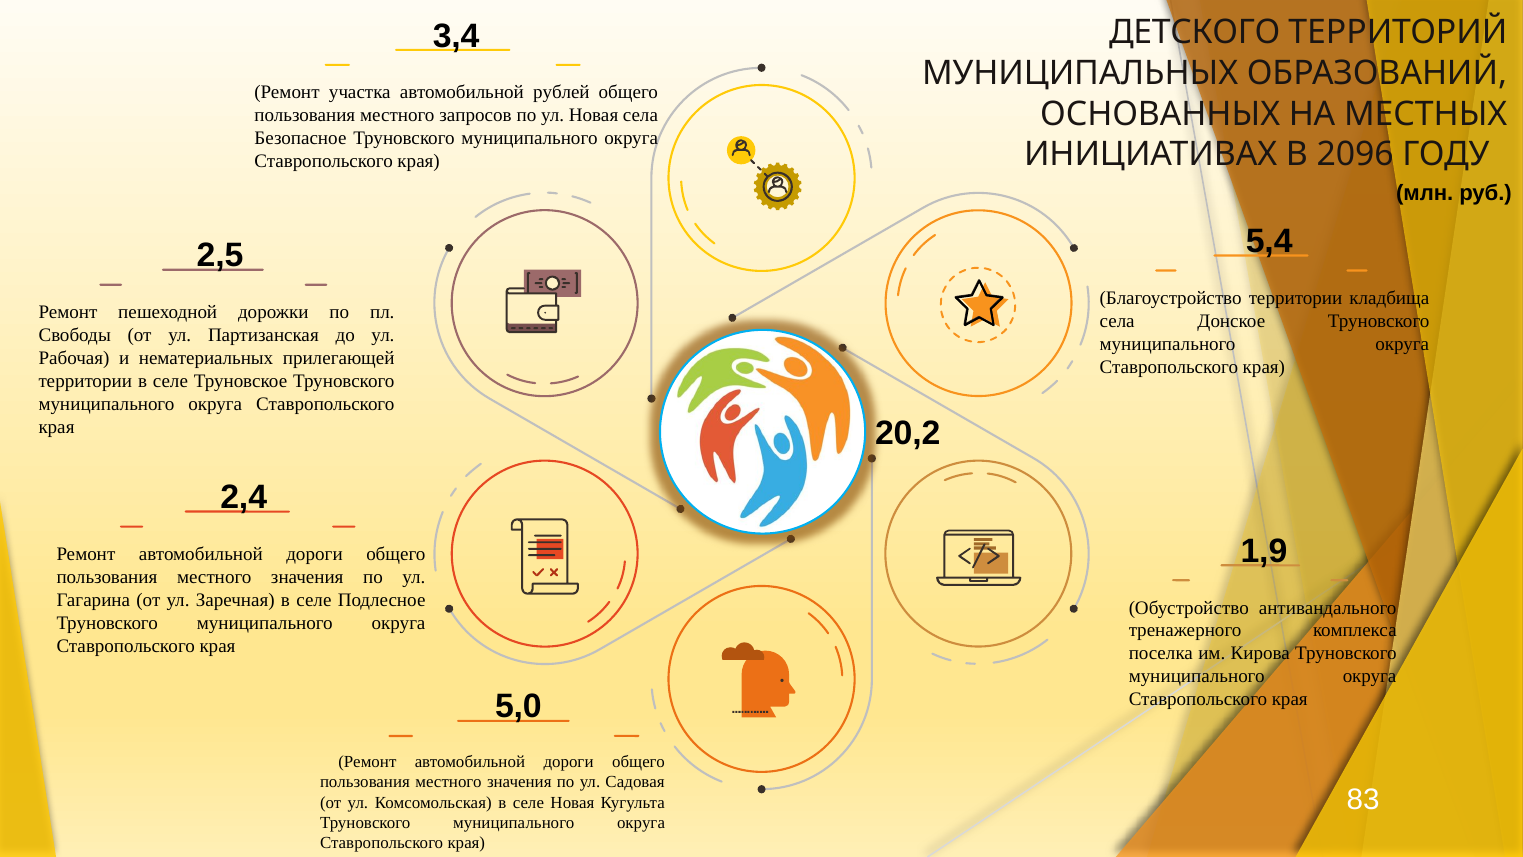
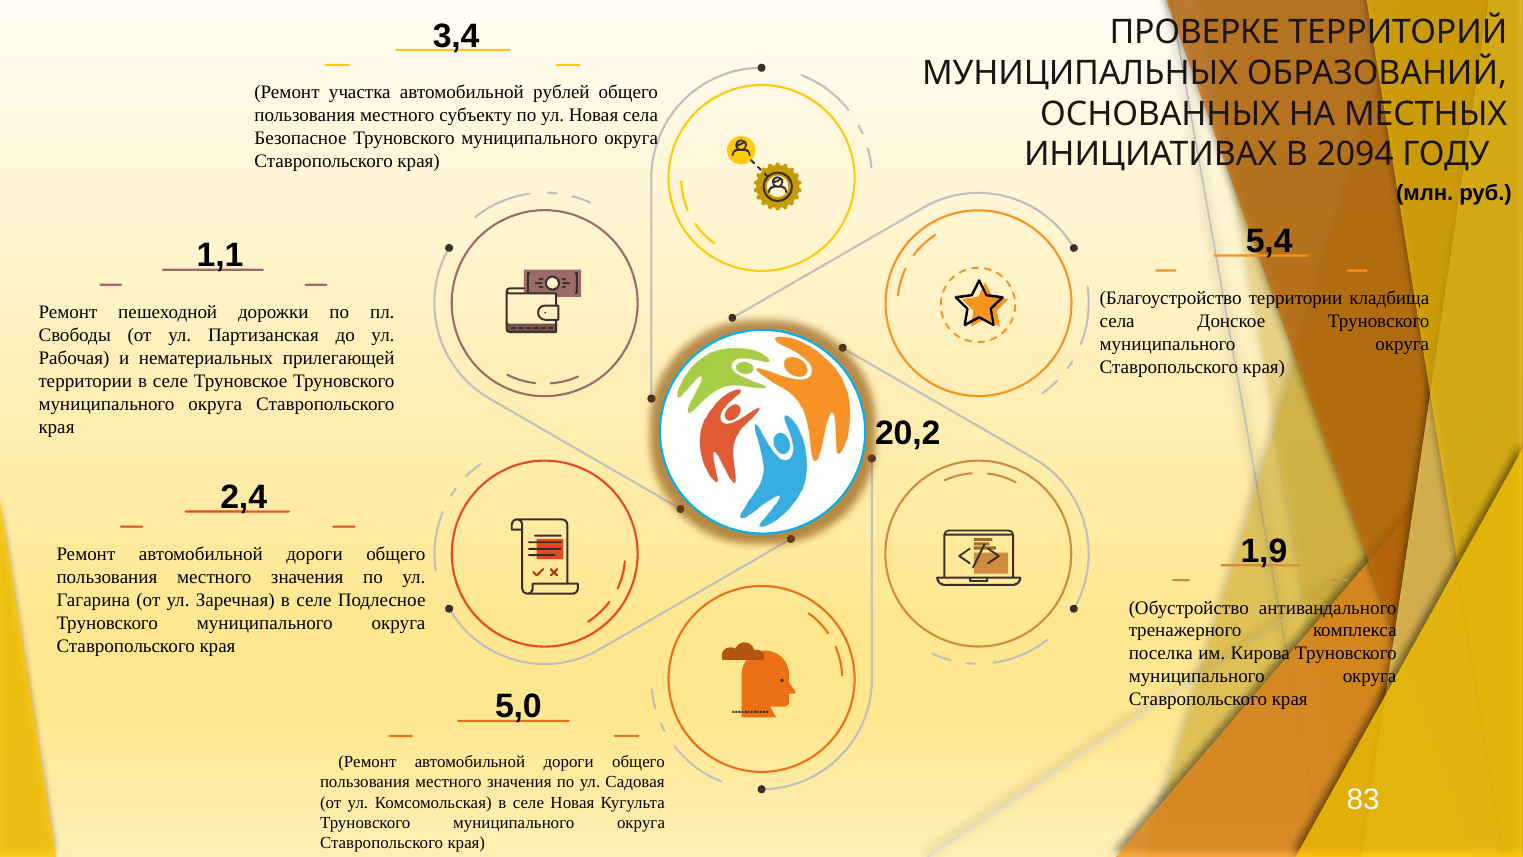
ДЕТСКОГО: ДЕТСКОГО -> ПРОВЕРКЕ (1195, 33)
запросов: запросов -> субъекту (476, 115)
2096: 2096 -> 2094 (1355, 154)
2,5: 2,5 -> 1,1 (220, 255)
